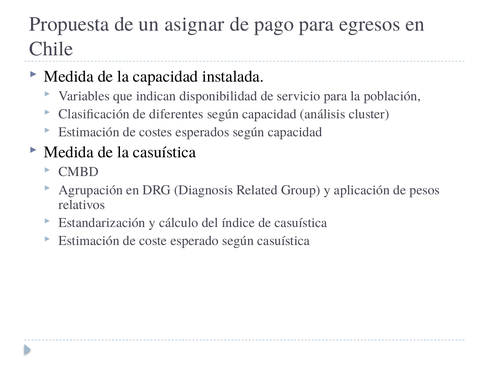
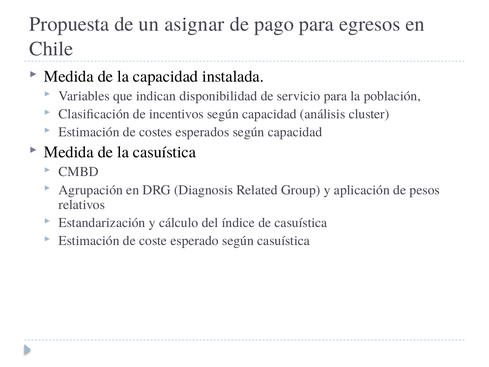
diferentes: diferentes -> incentivos (177, 114)
